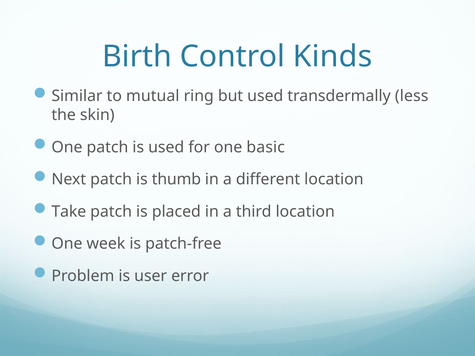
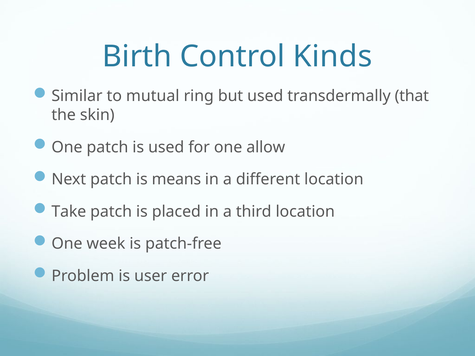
less: less -> that (412, 96)
basic: basic -> allow (266, 147)
thumb: thumb -> means (176, 180)
